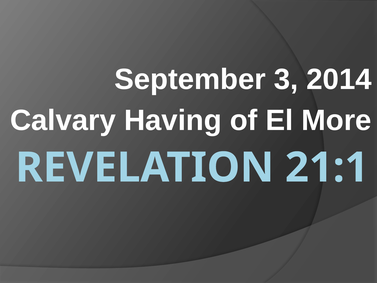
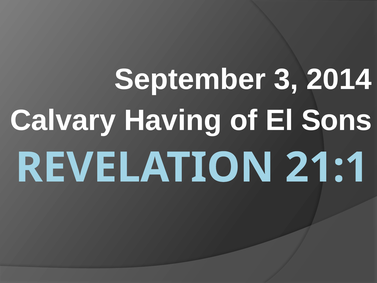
More: More -> Sons (337, 120)
